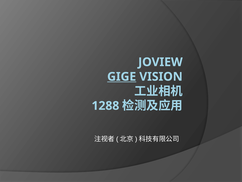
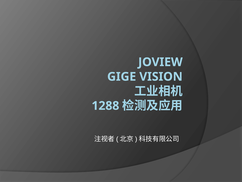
GIGE underline: present -> none (122, 76)
